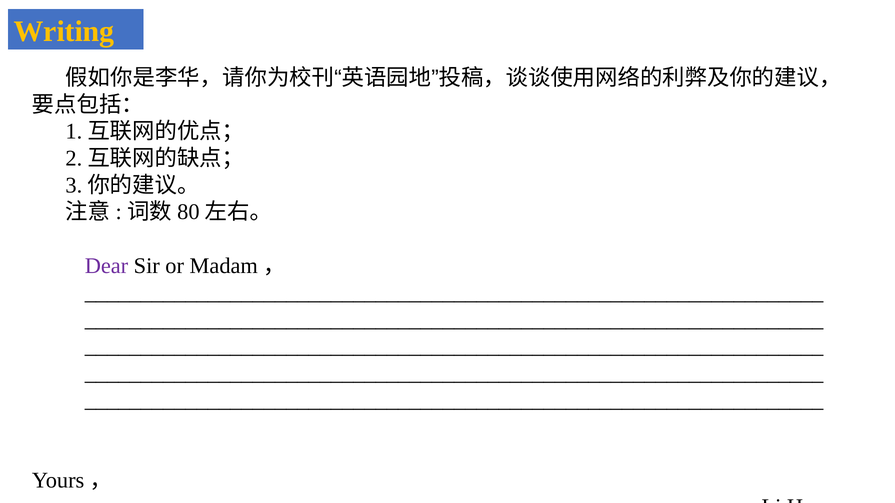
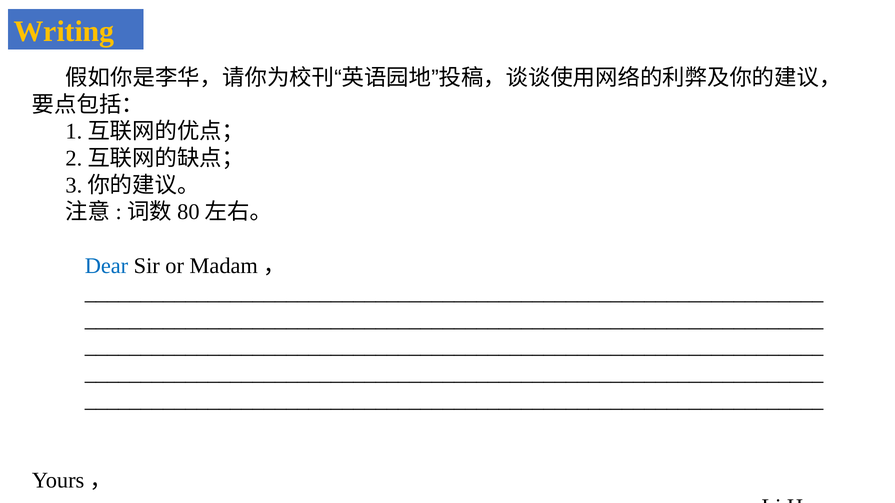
Dear colour: purple -> blue (106, 266)
